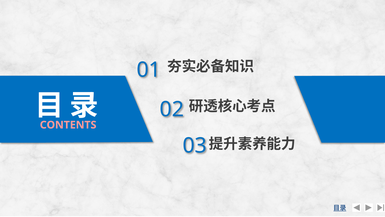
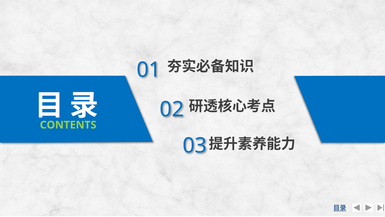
CONTENTS colour: pink -> light green (68, 125)
